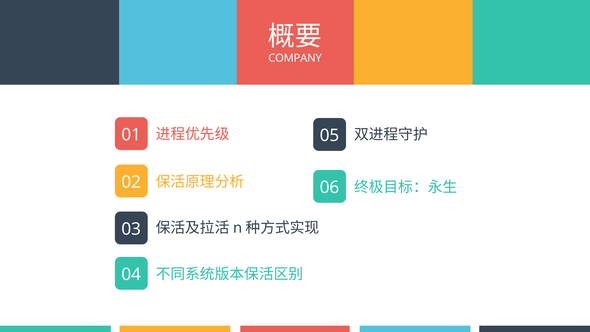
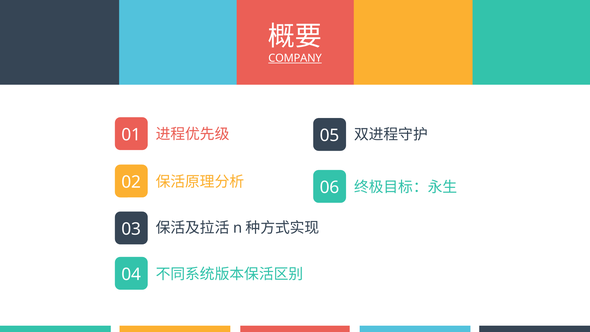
COMPANY underline: none -> present (295, 58)
